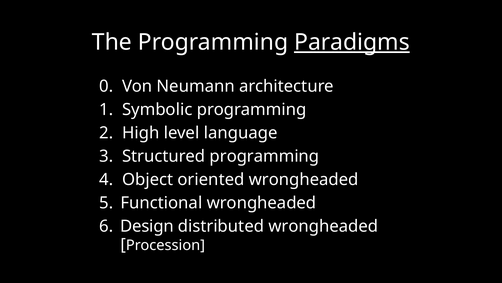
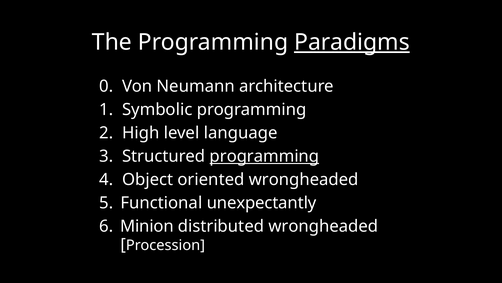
programming underline: none -> present (264, 156)
Functional wrongheaded: wrongheaded -> unexpectantly (262, 203)
Design: Design -> Minion (147, 226)
